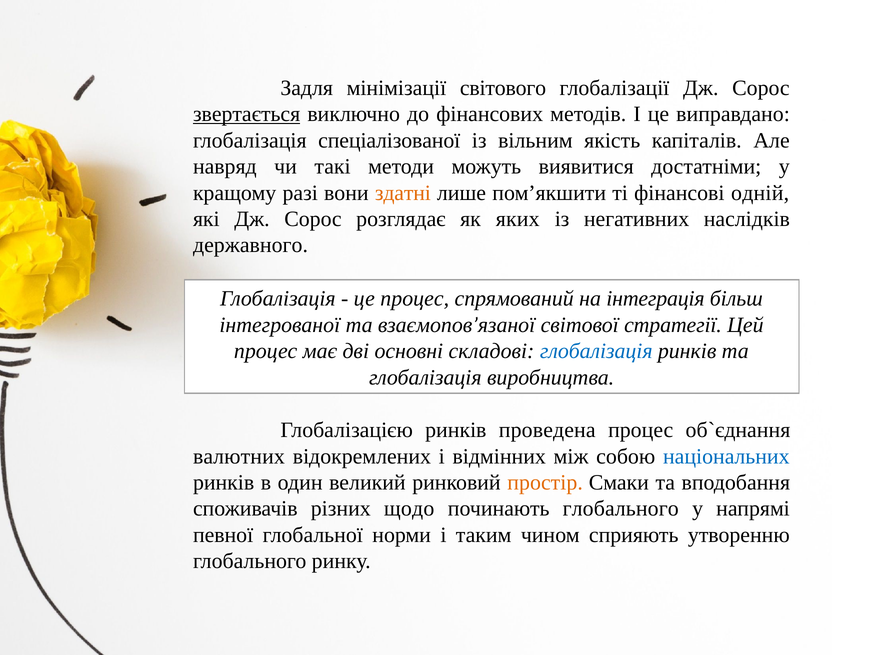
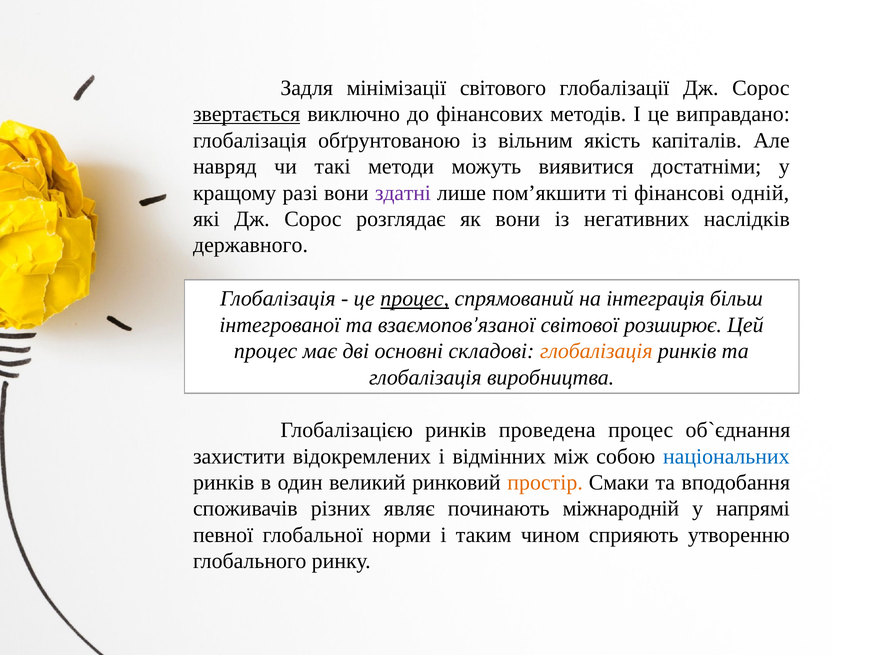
спеціалізованої: спеціалізованої -> обґрунтованою (389, 141)
здатні colour: orange -> purple (403, 193)
як яких: яких -> вони (518, 219)
процес underline: none -> present (415, 299)
стратегії: стратегії -> розширює (673, 325)
глобалізація colour: blue -> orange (596, 351)
валютних: валютних -> захистити (239, 457)
щодо: щодо -> являє (409, 509)
починають глобального: глобального -> міжнародній (621, 509)
